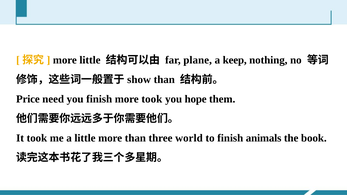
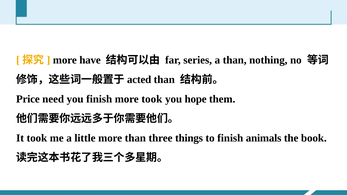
more little: little -> have (90, 60)
plane: plane -> series (198, 60)
a keep: keep -> than (235, 60)
show: show -> acted (139, 80)
world: world -> things (189, 138)
